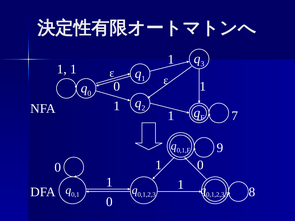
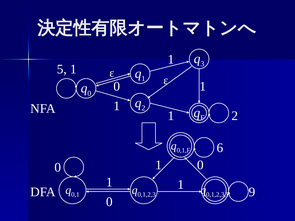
1: 1 -> 5 (62, 69)
1 7: 7 -> 2 (235, 116)
9: 9 -> 6 (220, 148)
8: 8 -> 9 (252, 192)
